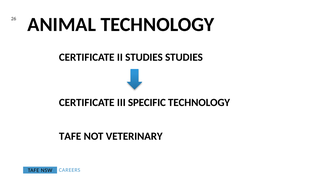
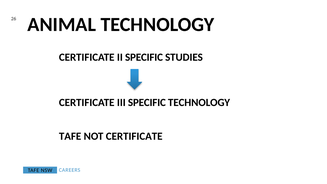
II STUDIES: STUDIES -> SPECIFIC (144, 57)
NOT VETERINARY: VETERINARY -> CERTIFICATE (134, 136)
